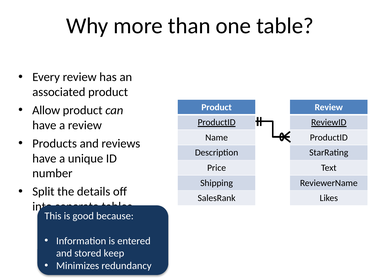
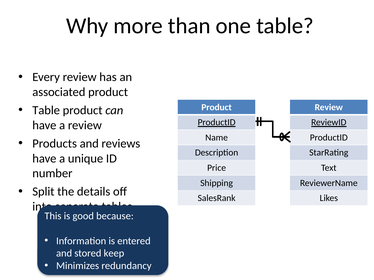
Allow: Allow -> Table (46, 111)
